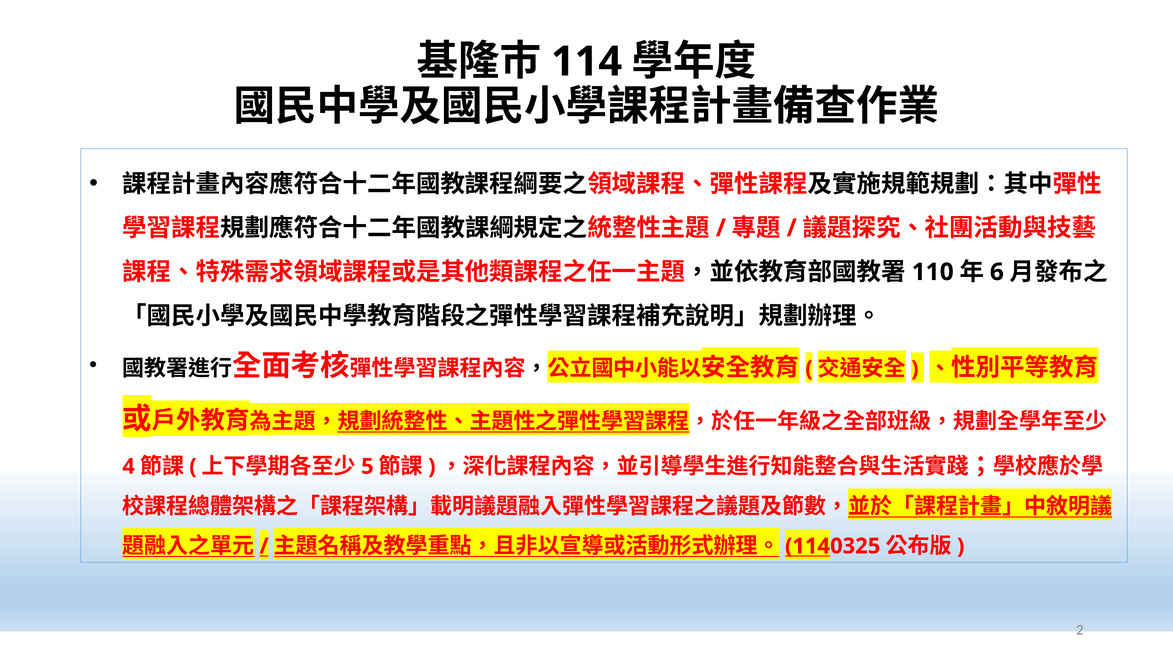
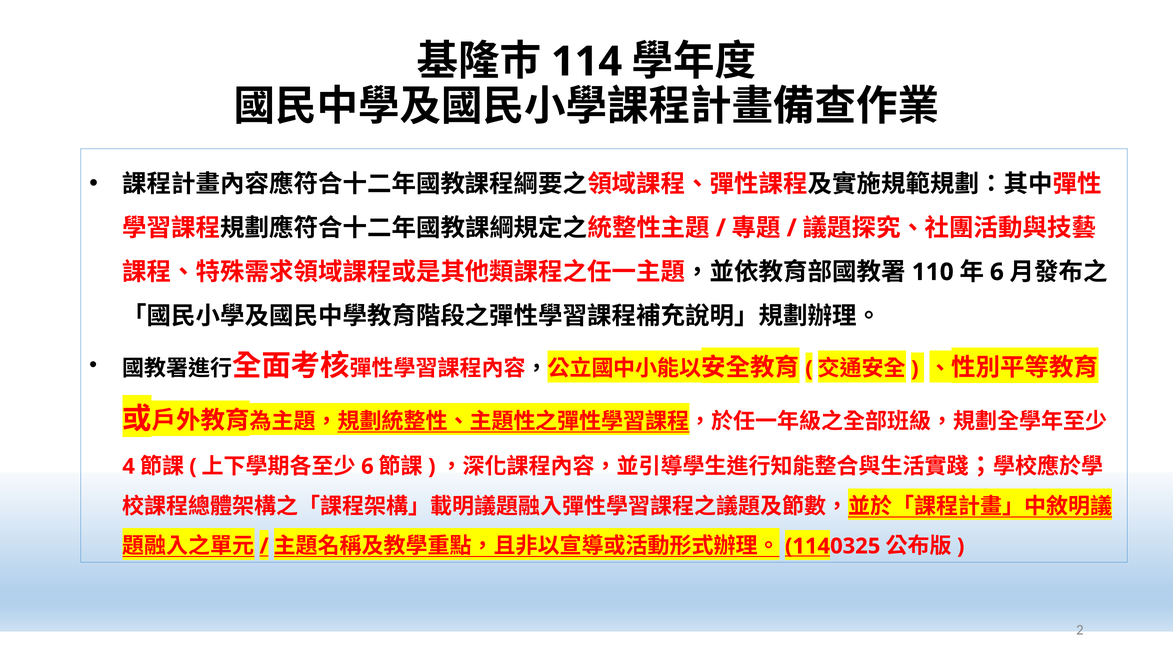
5: 5 -> 6 (367, 466)
